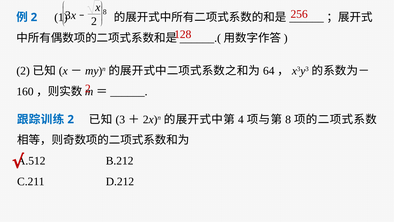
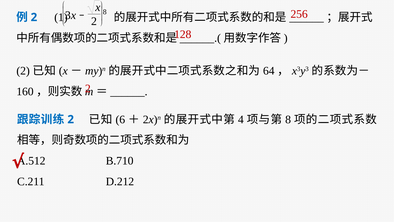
3: 3 -> 6 (120, 119)
B.212: B.212 -> B.710 (120, 161)
